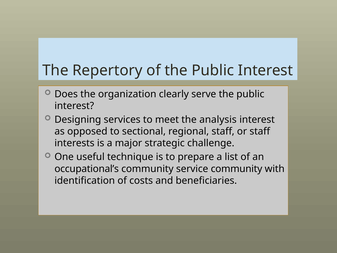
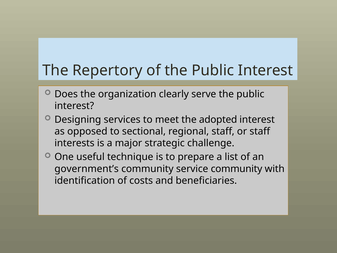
analysis: analysis -> adopted (218, 119)
occupational’s: occupational’s -> government’s (87, 169)
